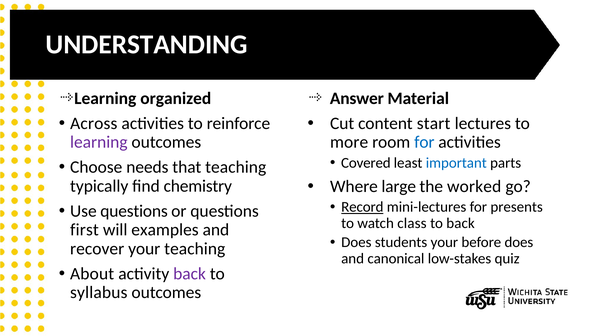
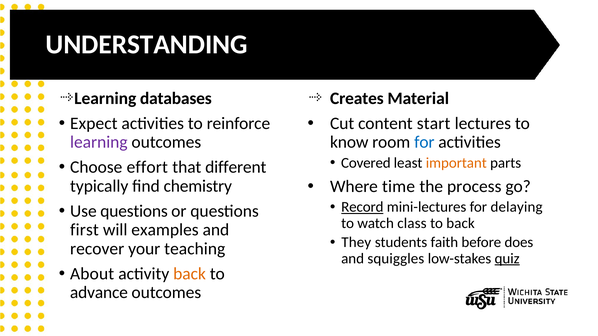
organized: organized -> databases (176, 98)
Answer: Answer -> Creates (357, 98)
Across: Across -> Expect (94, 123)
more: more -> know (349, 142)
important colour: blue -> orange (456, 163)
needs: needs -> effort (147, 167)
that teaching: teaching -> different (236, 167)
large: large -> time (399, 187)
worked: worked -> process (474, 187)
presents: presents -> delaying (517, 207)
Does: Does -> They (356, 243)
students your: your -> faith (444, 243)
canonical: canonical -> squiggles (396, 259)
quiz underline: none -> present (507, 259)
back colour: purple -> orange (190, 274)
syllabus: syllabus -> advance (99, 293)
